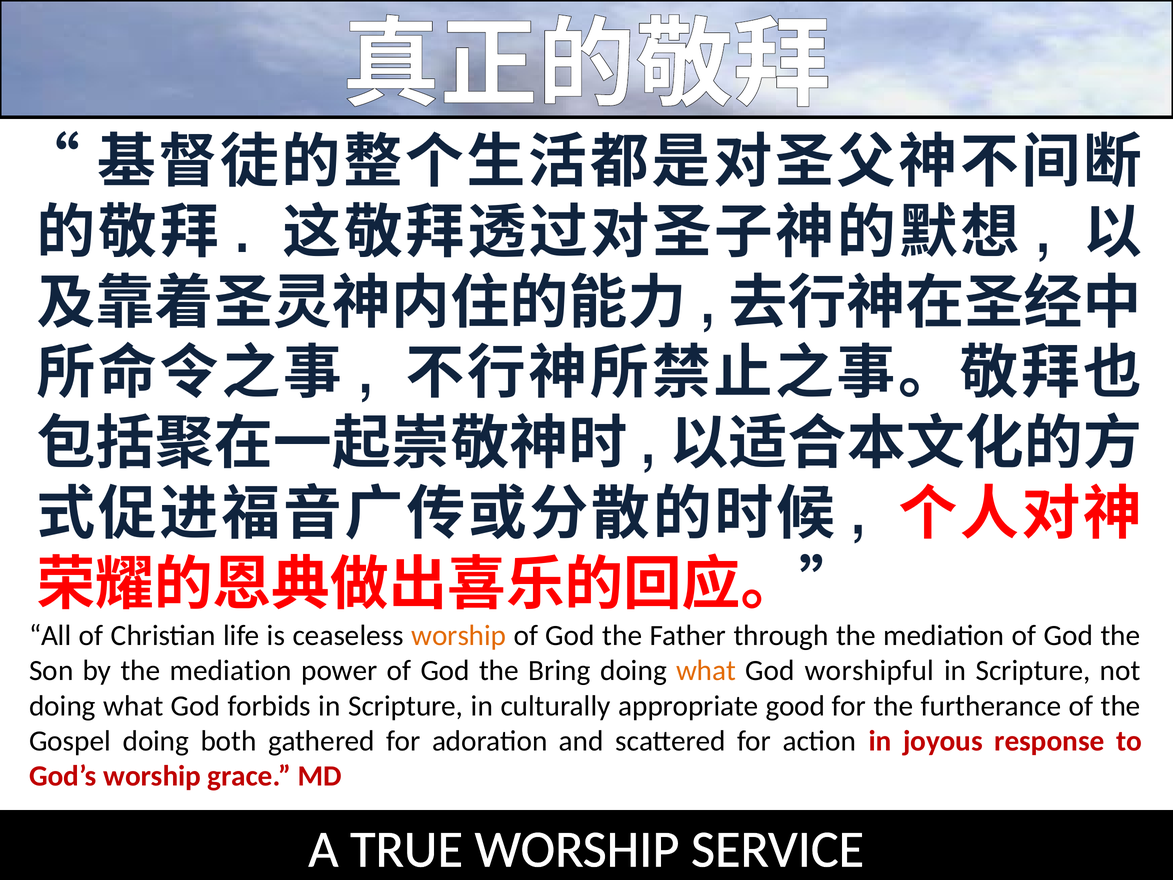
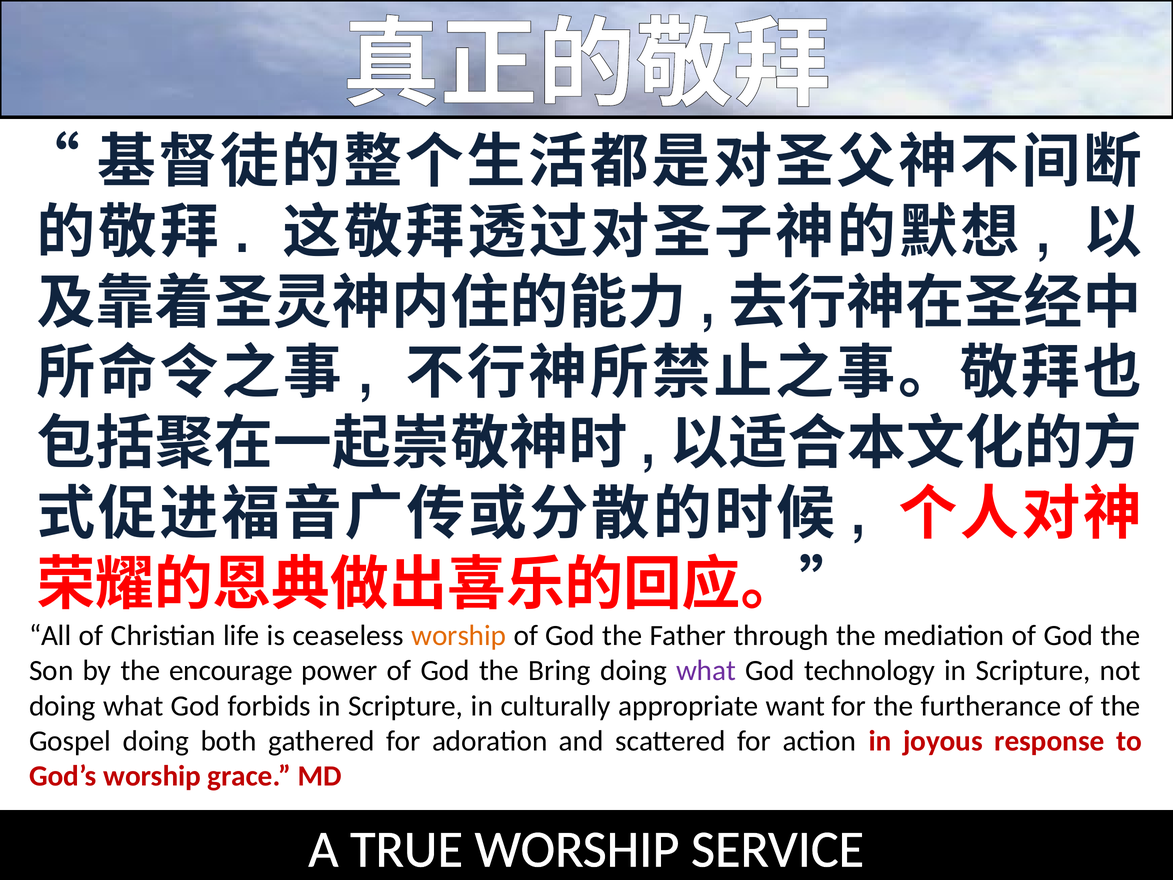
by the mediation: mediation -> encourage (231, 671)
what colour: orange -> purple (706, 671)
worshipful: worshipful -> technology (870, 671)
good: good -> want (795, 706)
